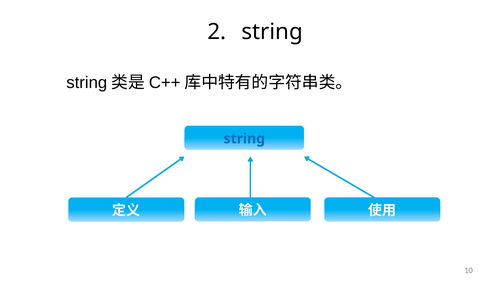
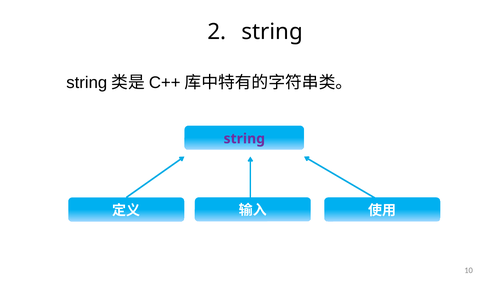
string colour: blue -> purple (244, 139)
